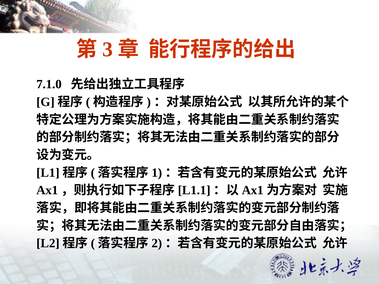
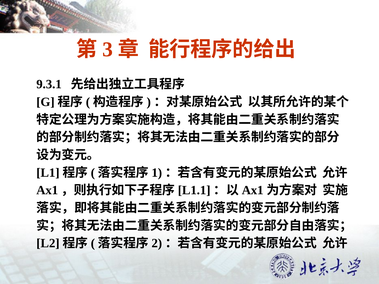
7.1.0: 7.1.0 -> 9.3.1 (49, 84)
